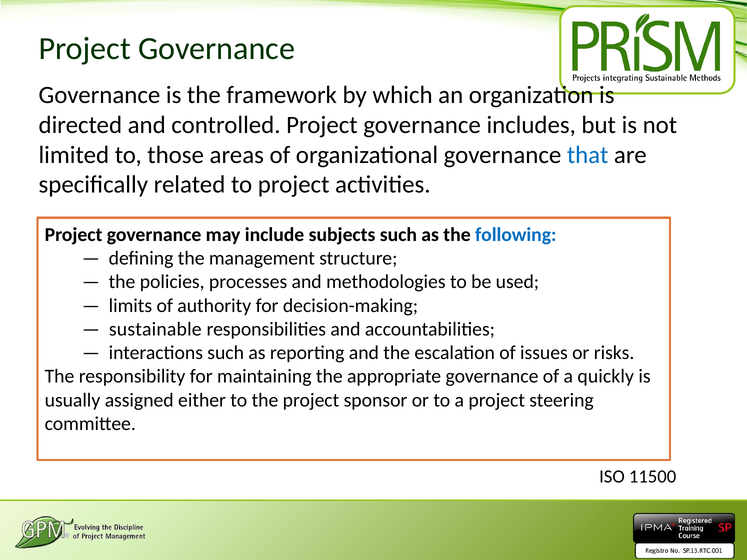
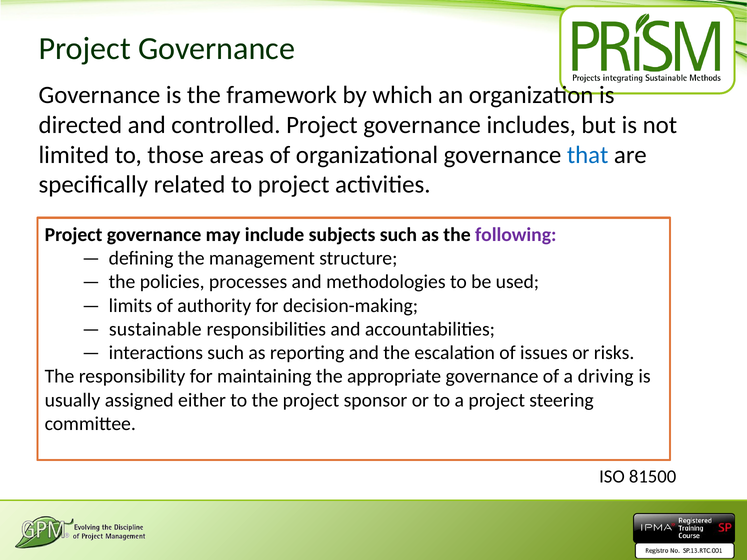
following colour: blue -> purple (516, 235)
quickly: quickly -> driving (606, 377)
11500: 11500 -> 81500 (653, 477)
